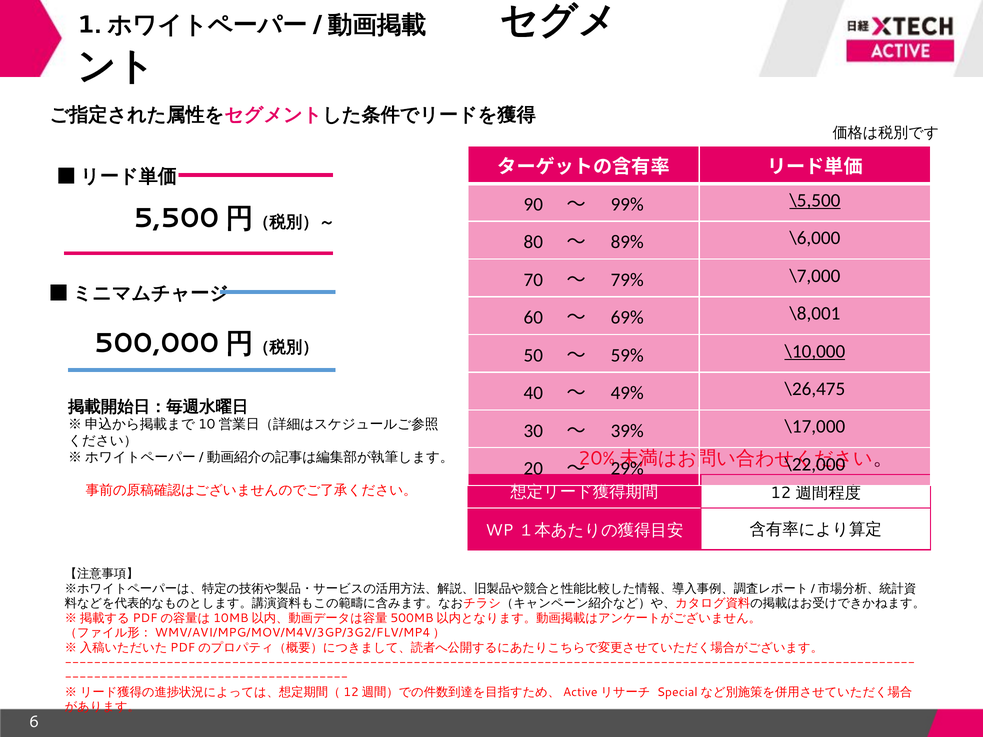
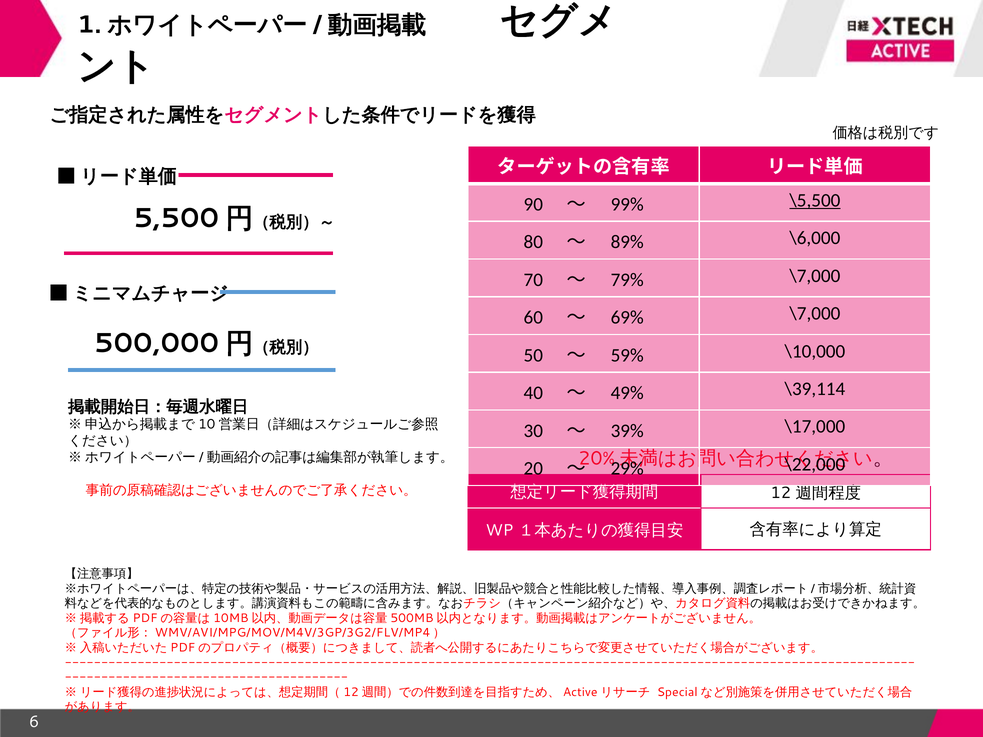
69% \8,001: \8,001 -> \7,000 (815, 314)
\10,000 underline: present -> none (815, 351)
\26,475: \26,475 -> \39,114 (815, 389)
